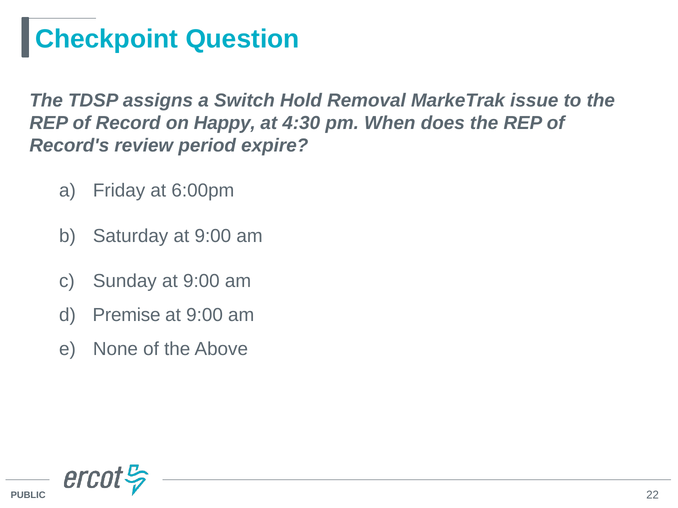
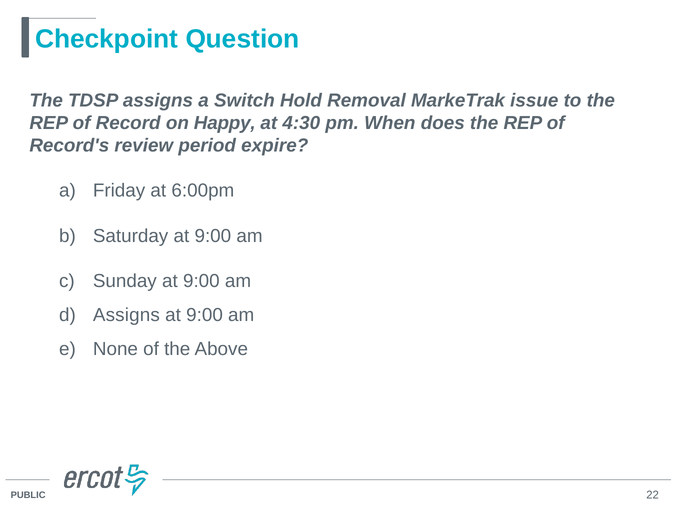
d Premise: Premise -> Assigns (126, 315)
